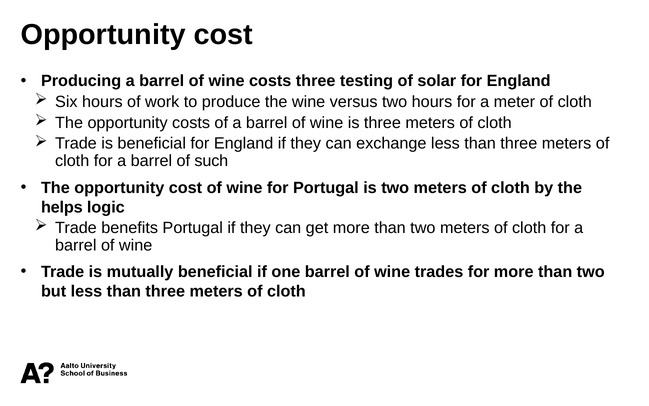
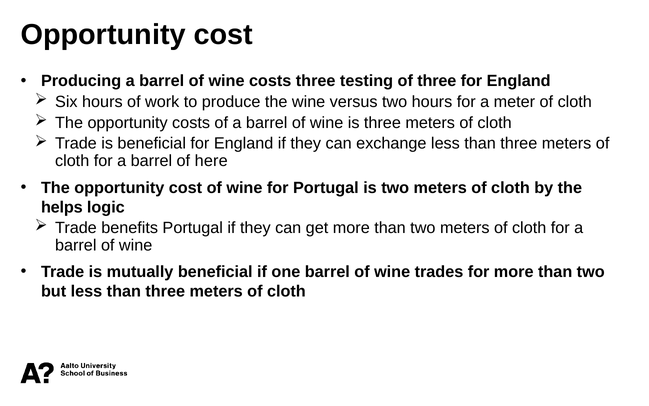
of solar: solar -> three (437, 81)
such: such -> here (211, 161)
